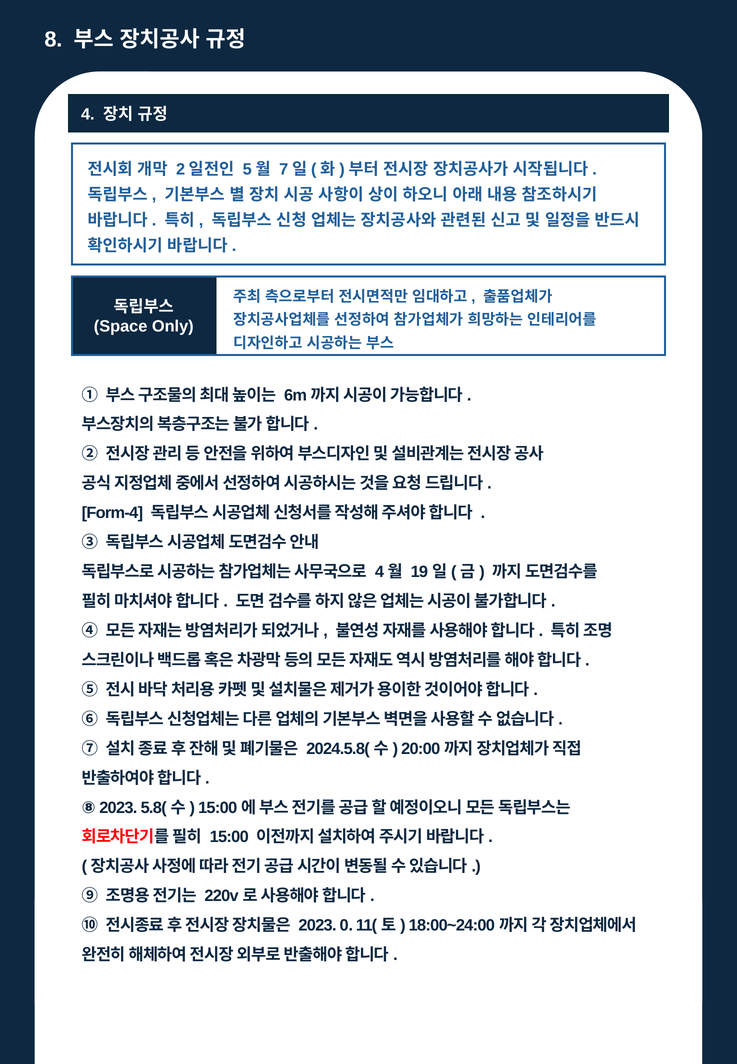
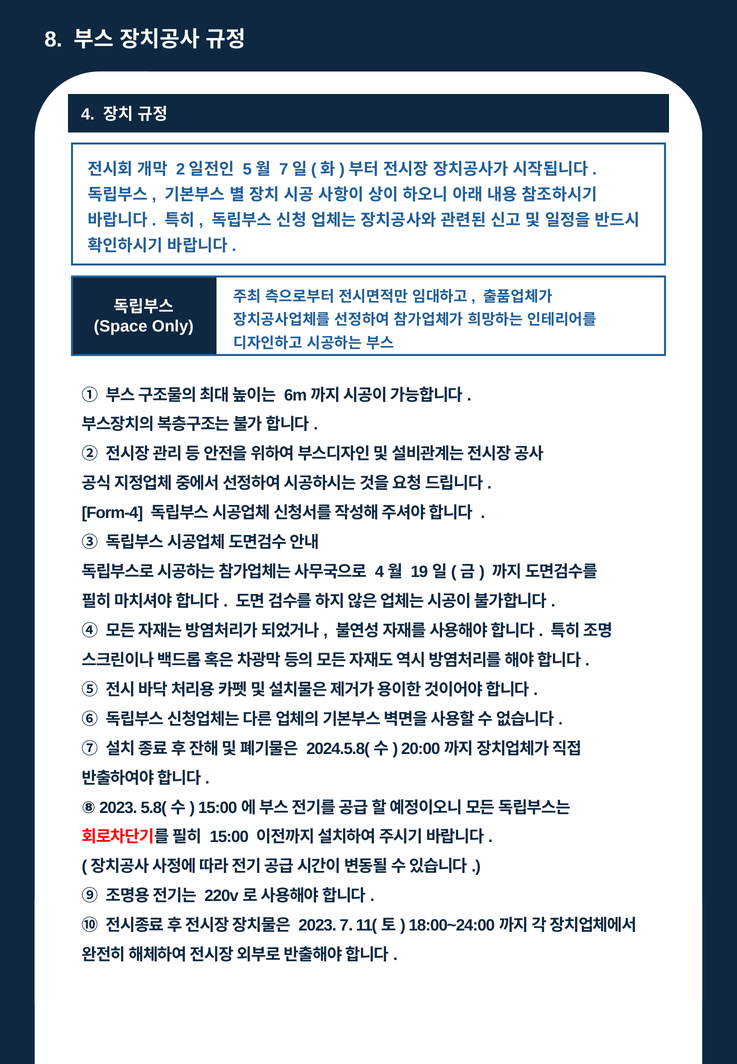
0: 0 -> 7 (346, 926)
